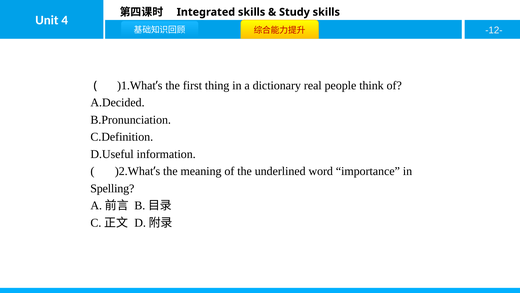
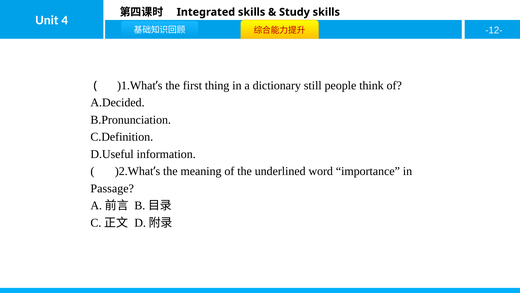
real: real -> still (313, 85)
Spelling: Spelling -> Passage (112, 188)
